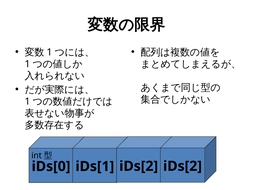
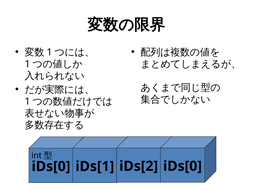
iDs[2 iDs[2: iDs[2 -> iDs[0 (183, 166)
